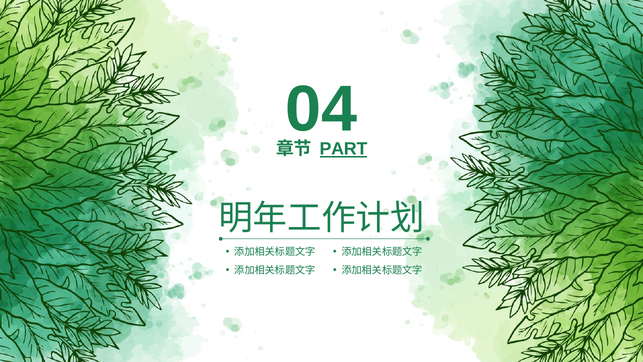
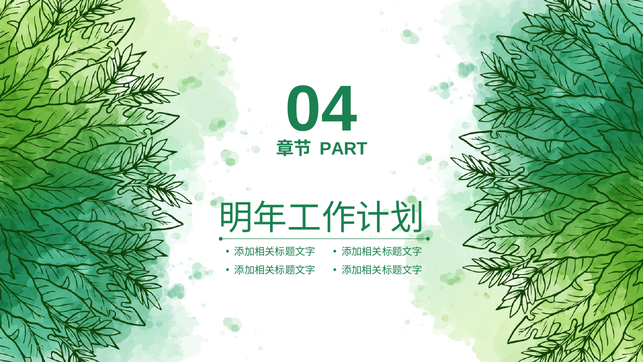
PART underline: present -> none (343, 149)
